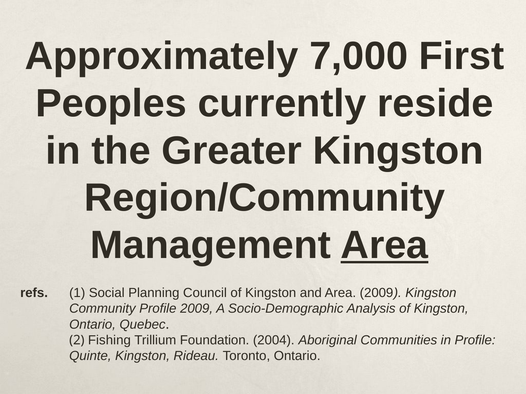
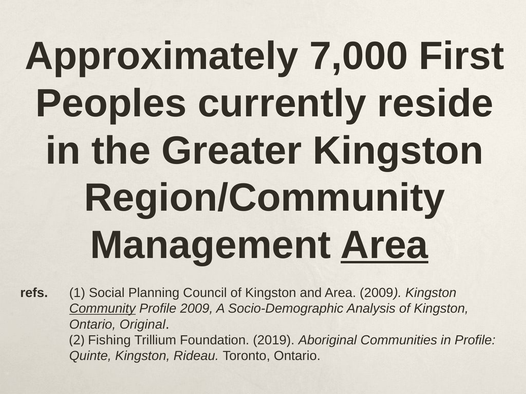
Community underline: none -> present (102, 309)
Quebec: Quebec -> Original (142, 325)
2004: 2004 -> 2019 (274, 341)
